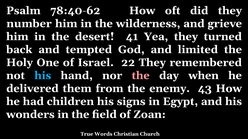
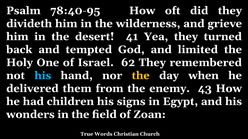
78:40-62: 78:40-62 -> 78:40-95 (75, 11)
number: number -> divideth (29, 24)
22: 22 -> 62 (128, 63)
the colour: pink -> yellow (141, 76)
